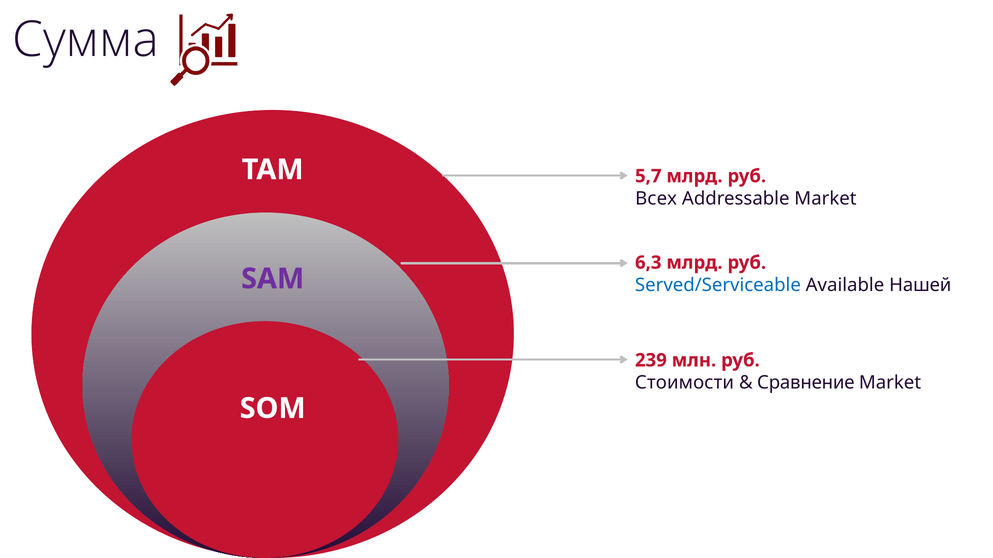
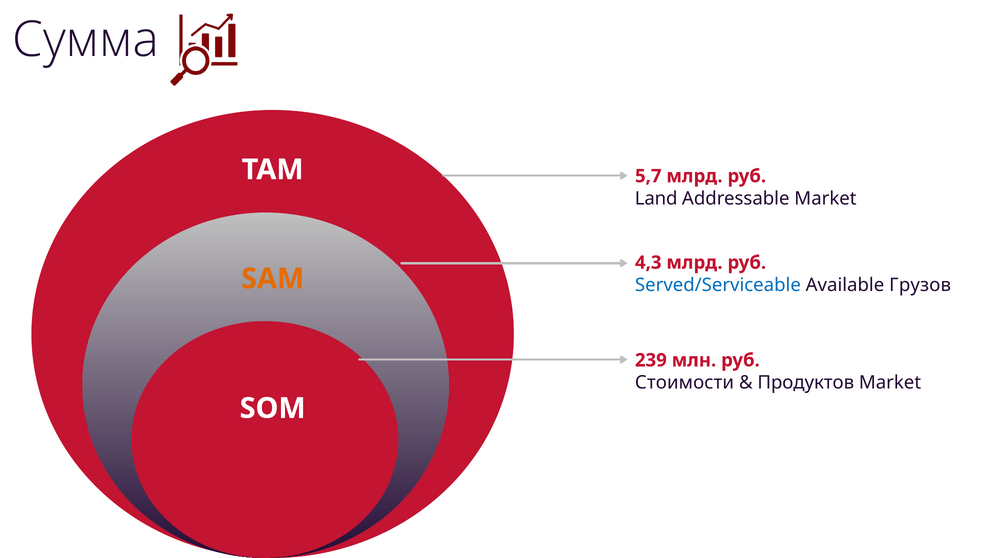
Всех: Всех -> Land (656, 199)
6,3: 6,3 -> 4,3 (648, 263)
SAM colour: purple -> orange (273, 279)
Нашей: Нашей -> Грузов (920, 285)
Сравнение: Сравнение -> Продуктов (806, 383)
